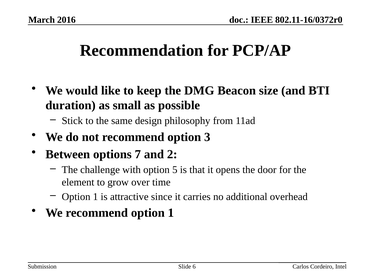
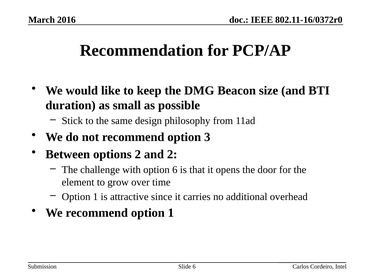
options 7: 7 -> 2 (138, 154)
option 5: 5 -> 6 (175, 170)
